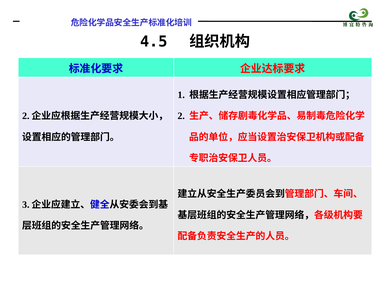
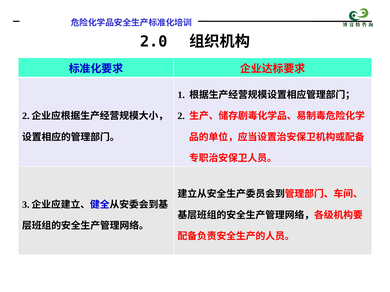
4.5: 4.5 -> 2.0 (154, 42)
